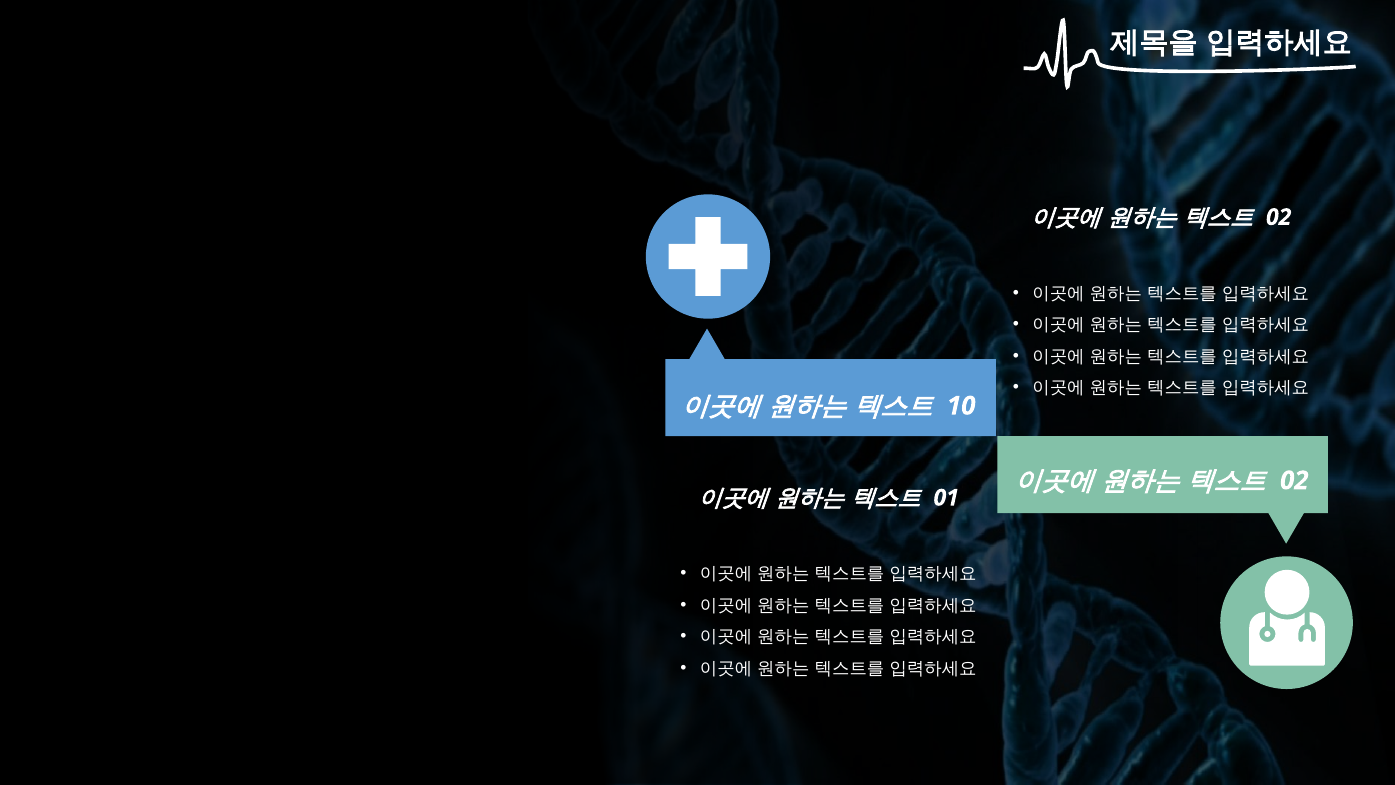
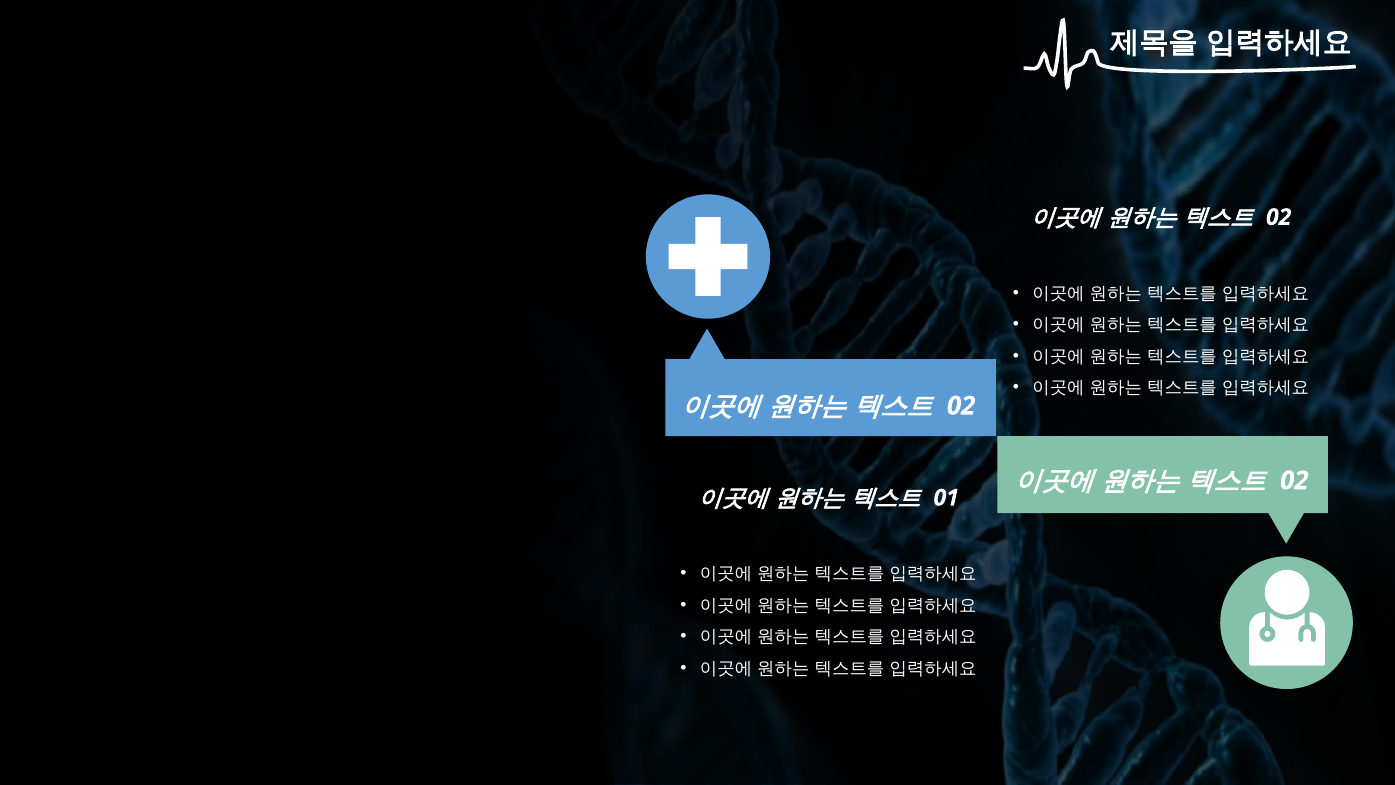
10: 10 -> 02 (961, 406)
